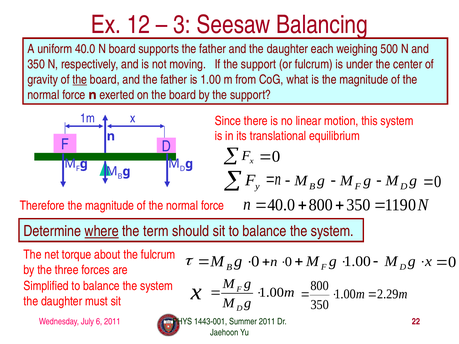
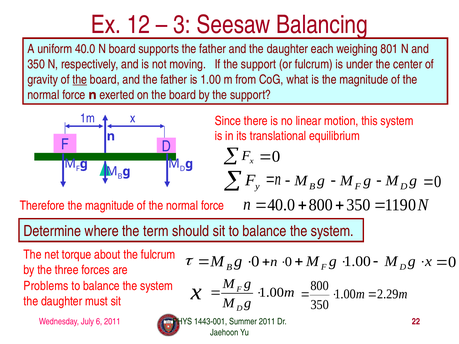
500: 500 -> 801 (389, 49)
where underline: present -> none (102, 231)
Simplified: Simplified -> Problems (46, 286)
